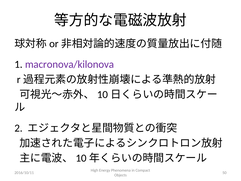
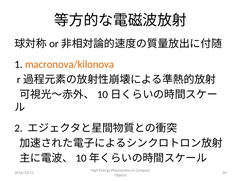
macronova/kilonova colour: purple -> orange (70, 64)
